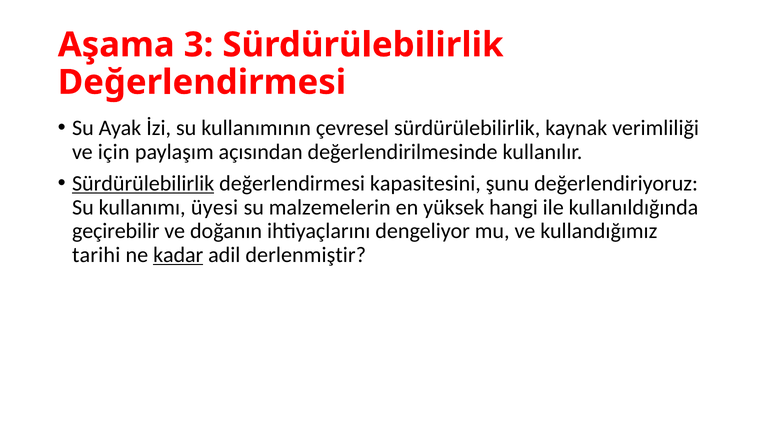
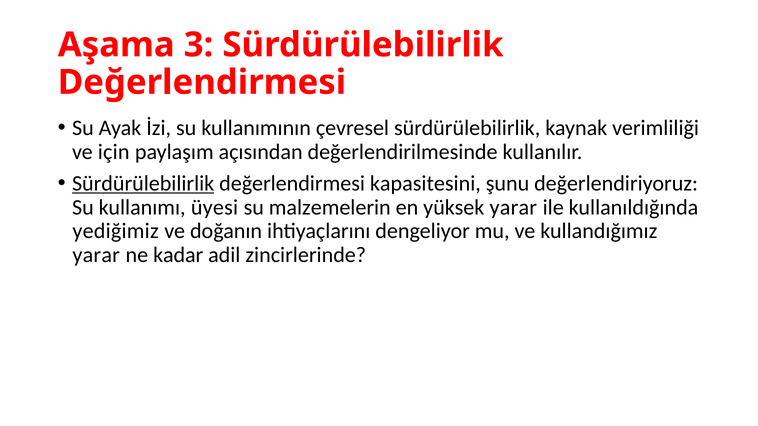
yüksek hangi: hangi -> yarar (513, 208)
geçirebilir: geçirebilir -> yediğimiz (116, 231)
tarihi: tarihi -> yarar (96, 255)
kadar underline: present -> none (178, 255)
derlenmiştir: derlenmiştir -> zincirlerinde (306, 255)
